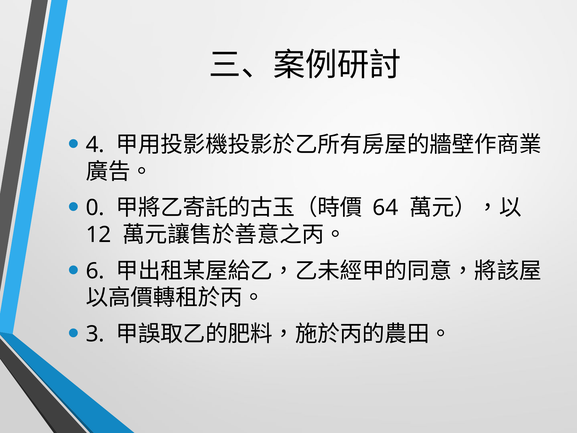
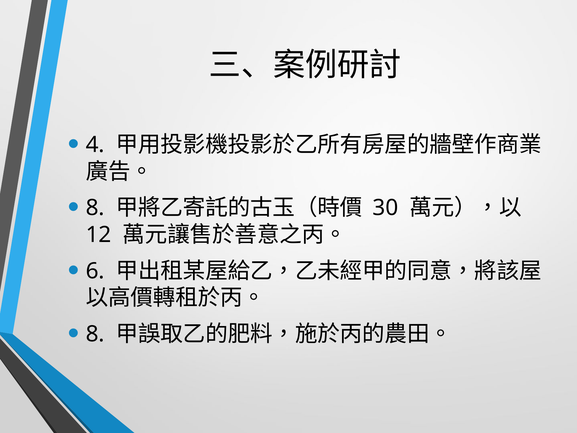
0: 0 -> 8 (95, 208)
64: 64 -> 30 (385, 208)
3: 3 -> 8 (95, 334)
